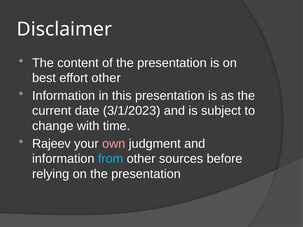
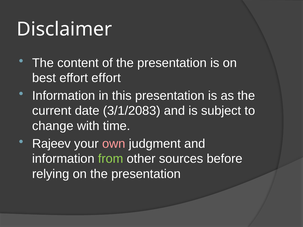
effort other: other -> effort (106, 78)
3/1/2023: 3/1/2023 -> 3/1/2083 (132, 111)
from colour: light blue -> light green (111, 159)
